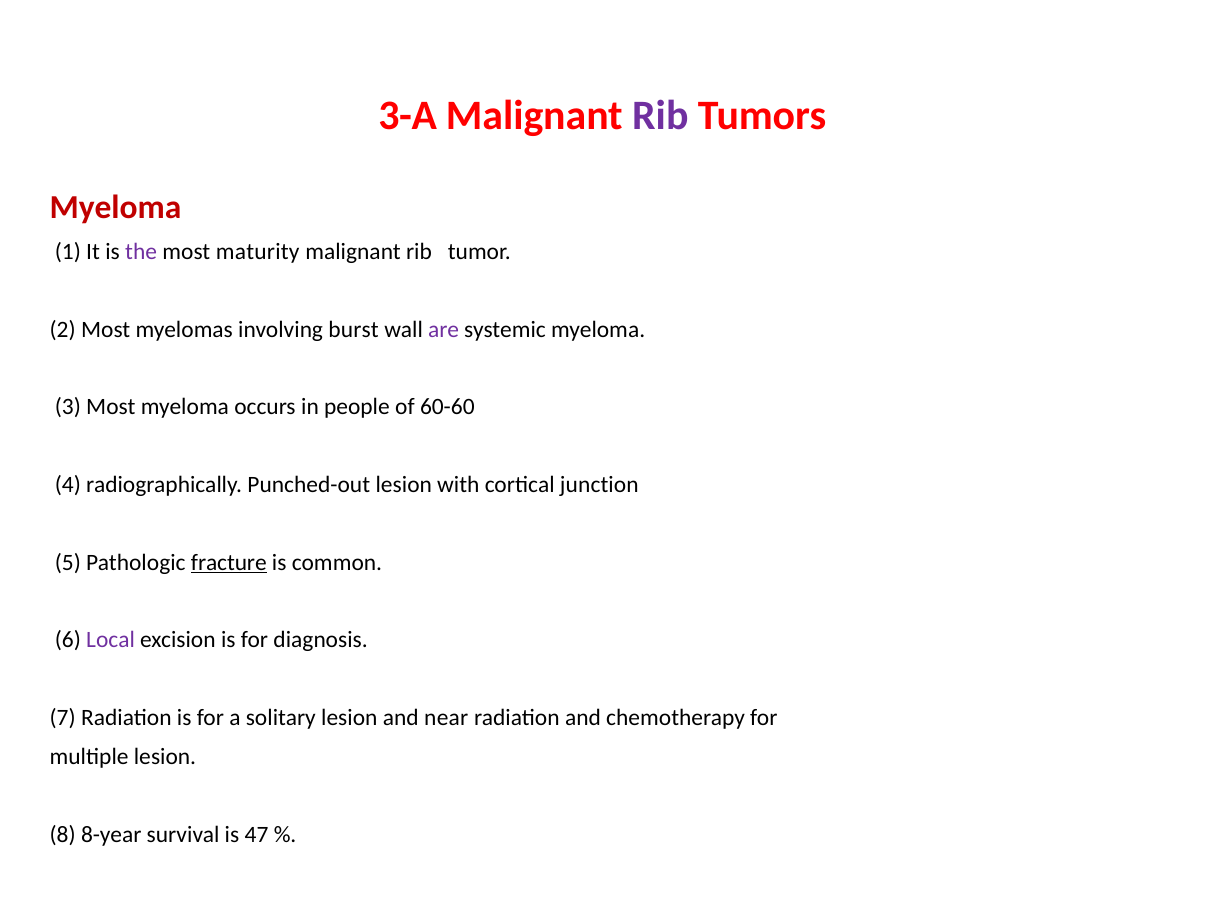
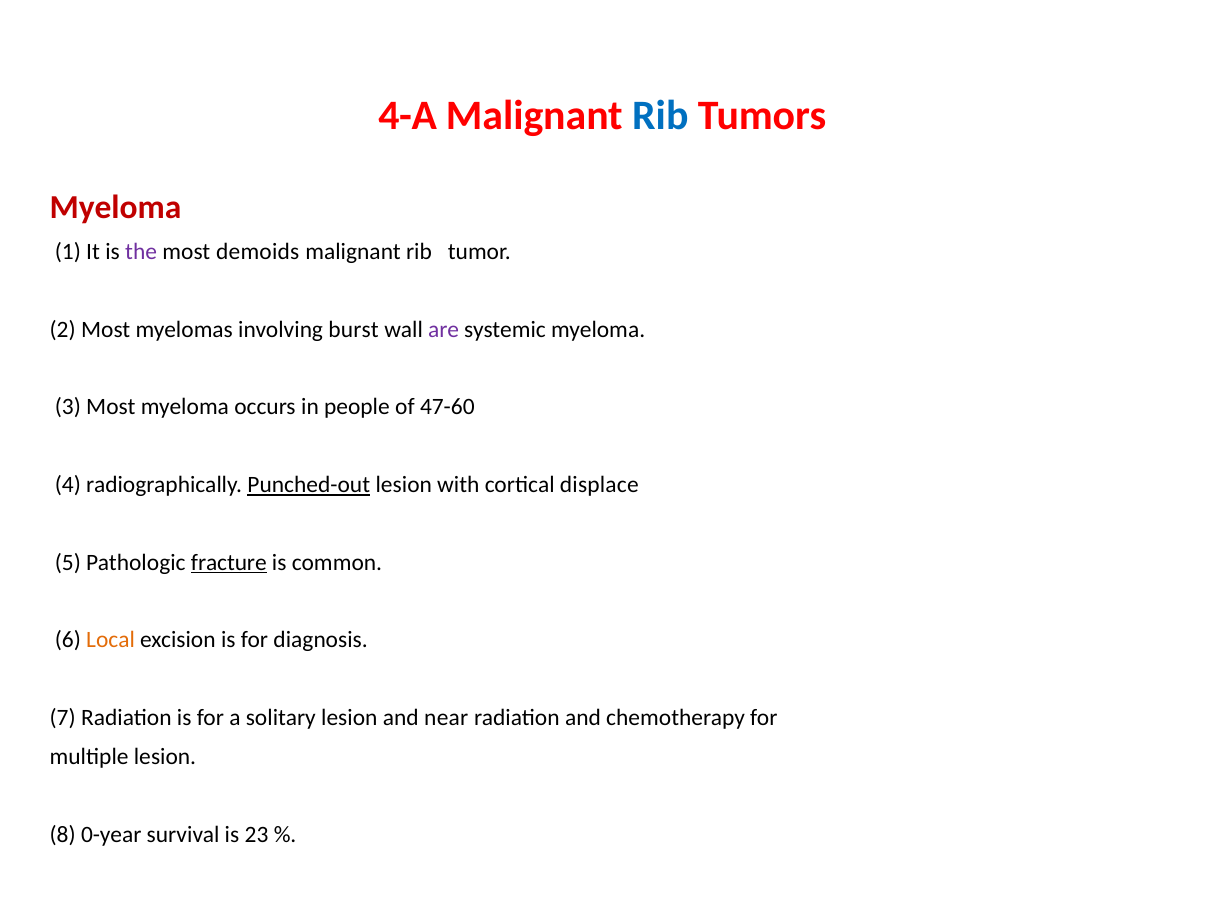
3-A: 3-A -> 4-A (408, 115)
Rib colour: purple -> blue (660, 115)
maturity: maturity -> demoids (258, 251)
60-60: 60-60 -> 47-60 (447, 407)
Punched-out underline: none -> present (309, 485)
junction: junction -> displace (599, 485)
Local colour: purple -> orange (111, 640)
8-year: 8-year -> 0-year (111, 834)
47: 47 -> 23 (257, 834)
